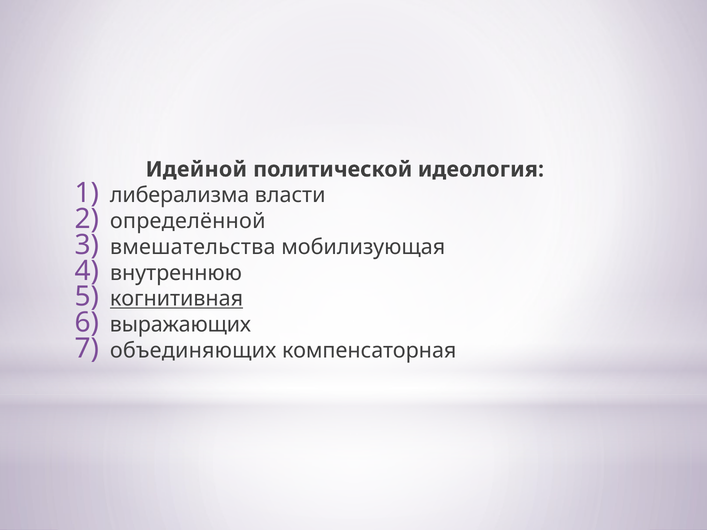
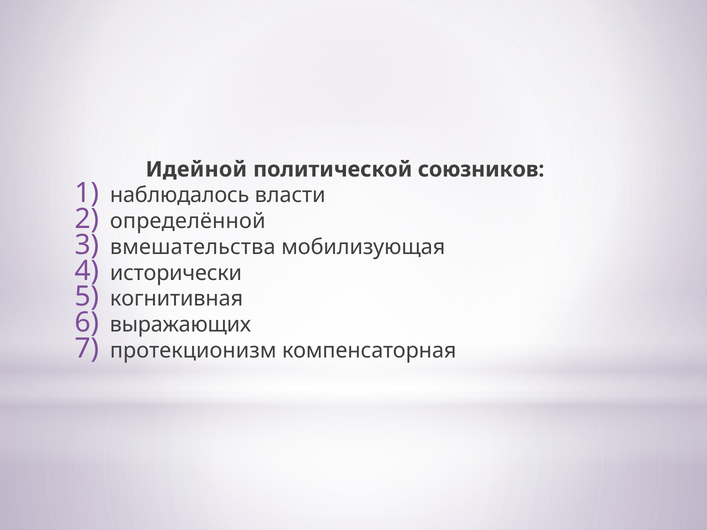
идеология: идеология -> союзников (481, 170)
либерализма: либерализма -> наблюдалось (180, 195)
внутреннюю: внутреннюю -> исторически (176, 273)
когнитивная underline: present -> none (177, 299)
объединяющих: объединяющих -> протекционизм (193, 351)
